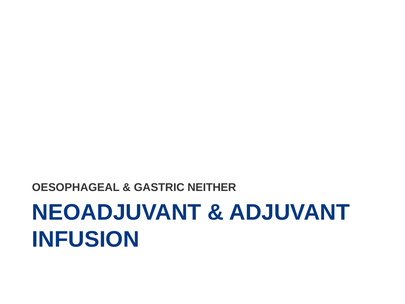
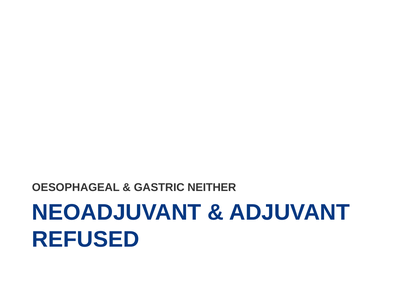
INFUSION: INFUSION -> REFUSED (86, 239)
